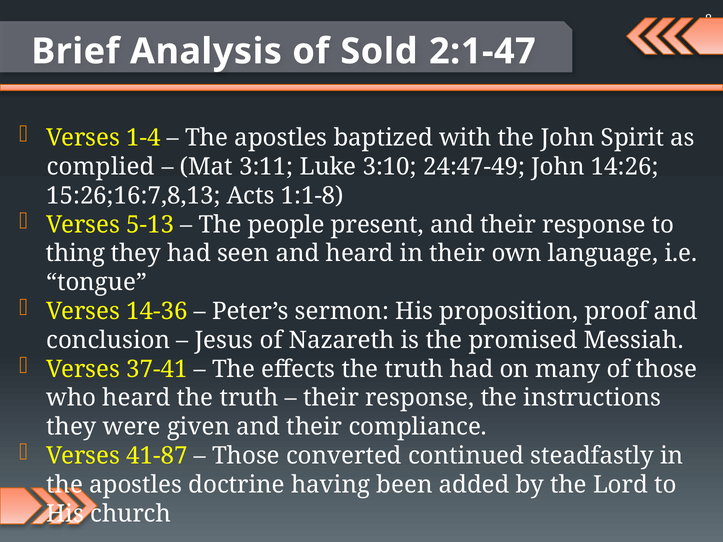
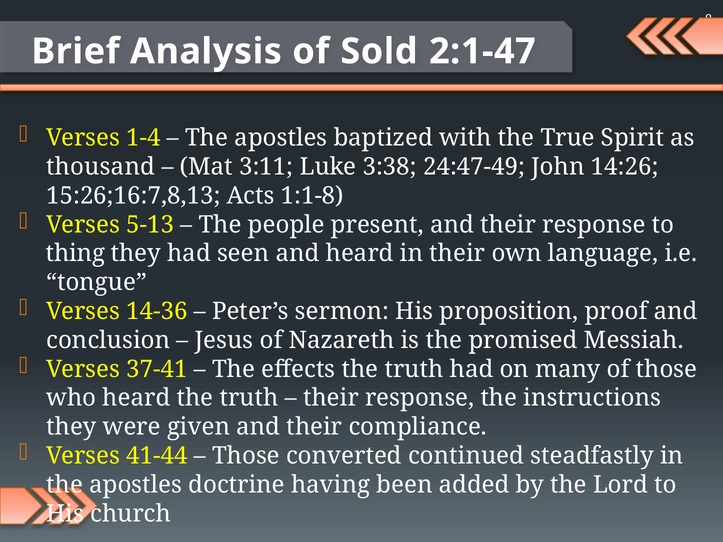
the John: John -> True (568, 138)
complied: complied -> thousand (101, 167)
3:10: 3:10 -> 3:38 (390, 167)
41-87: 41-87 -> 41-44 (157, 456)
